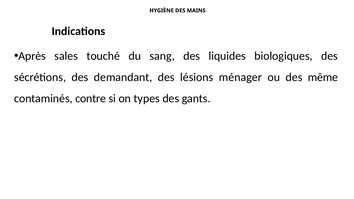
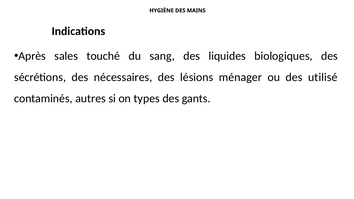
demandant: demandant -> nécessaires (123, 77)
même: même -> utilisé (323, 77)
contre: contre -> autres (91, 99)
